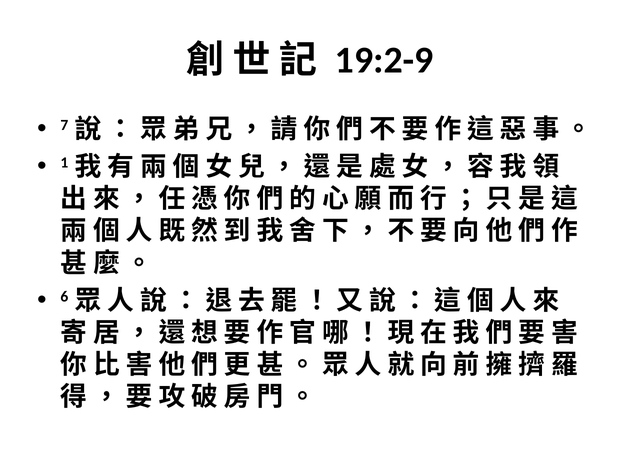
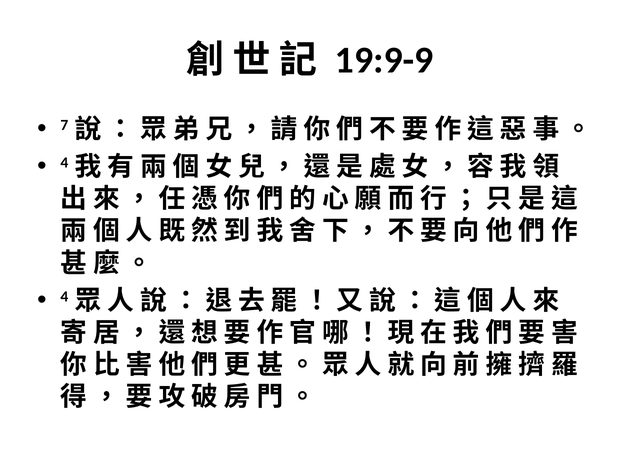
19:2-9: 19:2-9 -> 19:9-9 (384, 60)
1: 1 -> 4 (64, 163)
6: 6 -> 4 (64, 297)
